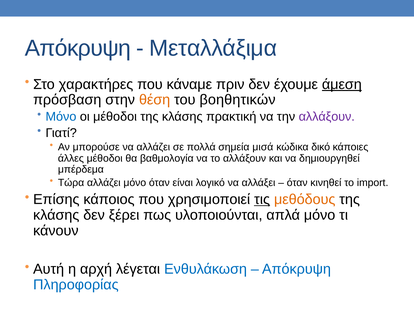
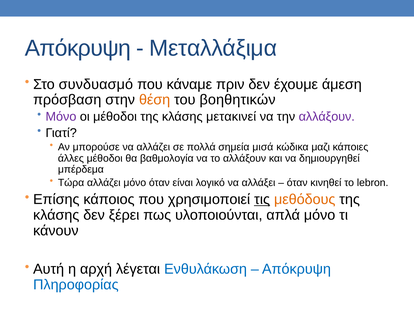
χαρακτήρες: χαρακτήρες -> συνδυασμό (96, 84)
άμεση underline: present -> none (342, 84)
Μόνο colour: blue -> purple (61, 117)
πρακτική: πρακτική -> μετακινεί (231, 117)
δικό: δικό -> μαζι (321, 147)
import: import -> lebron (373, 182)
